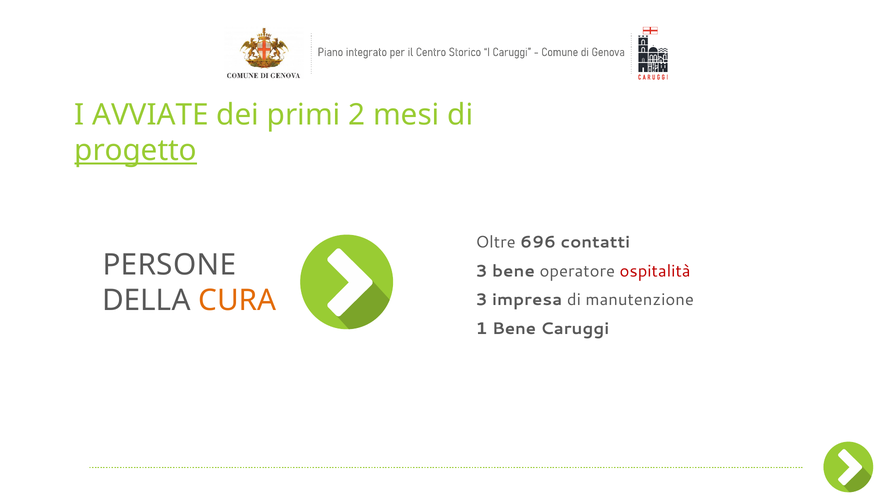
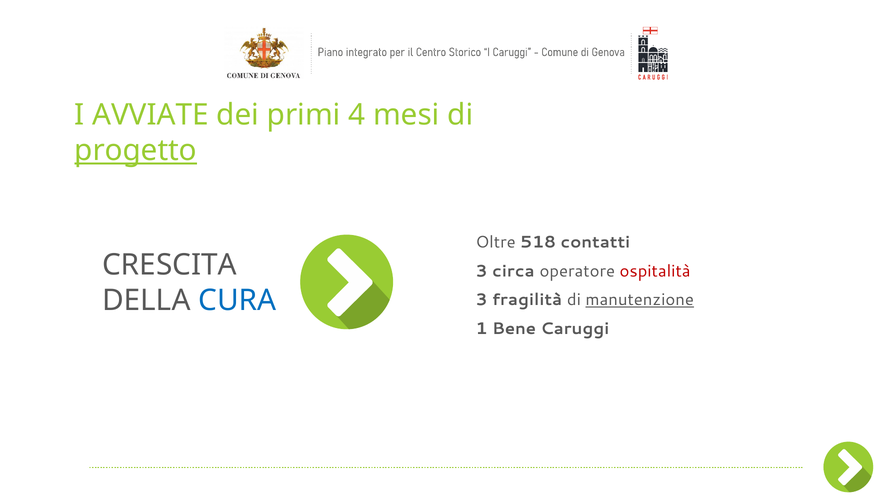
2: 2 -> 4 (357, 115)
696: 696 -> 518 (538, 242)
PERSONE: PERSONE -> CRESCITA (169, 265)
3 bene: bene -> circa (513, 271)
CURA colour: orange -> blue (237, 300)
impresa: impresa -> fragilità (527, 300)
manutenzione underline: none -> present (640, 300)
